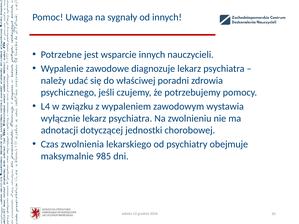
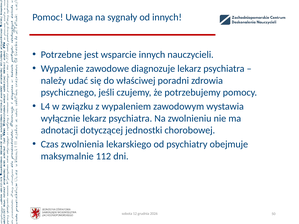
985: 985 -> 112 (103, 156)
